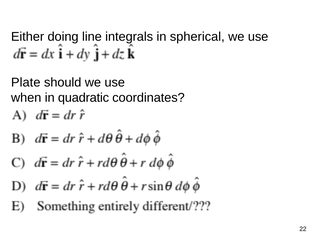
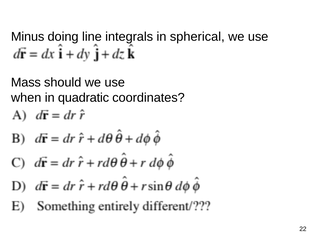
Either: Either -> Minus (28, 37)
Plate: Plate -> Mass (26, 82)
